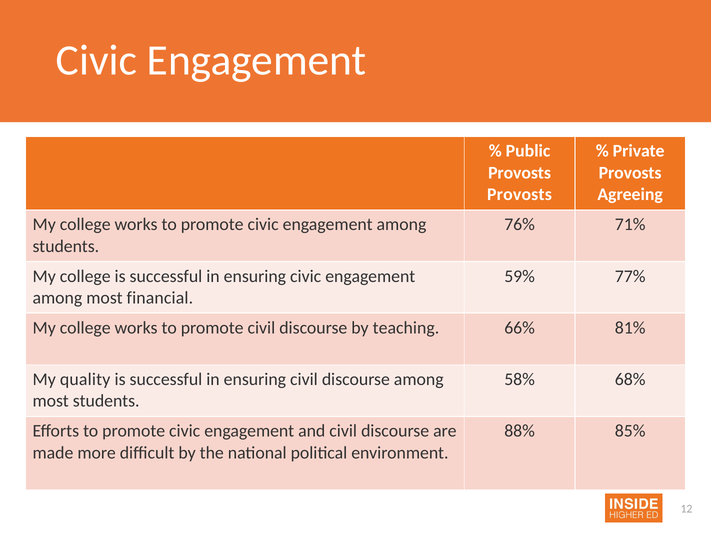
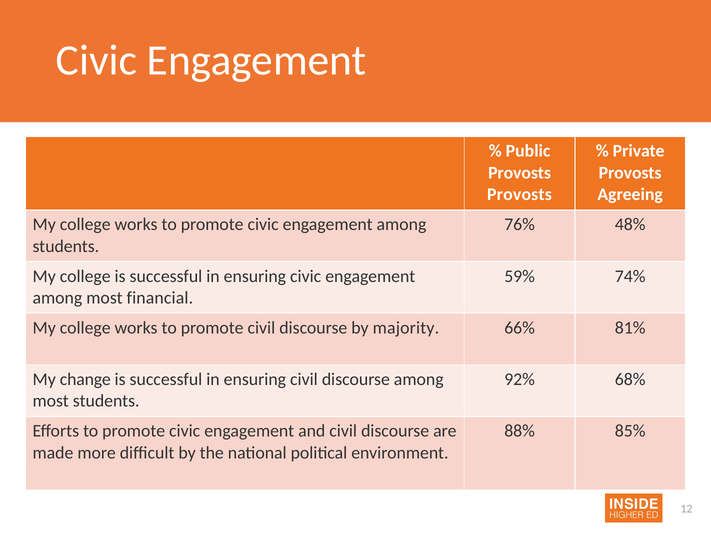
71%: 71% -> 48% (630, 225)
77%: 77% -> 74% (630, 276)
teaching: teaching -> majority (406, 328)
quality: quality -> change (85, 380)
58%: 58% -> 92% (520, 380)
